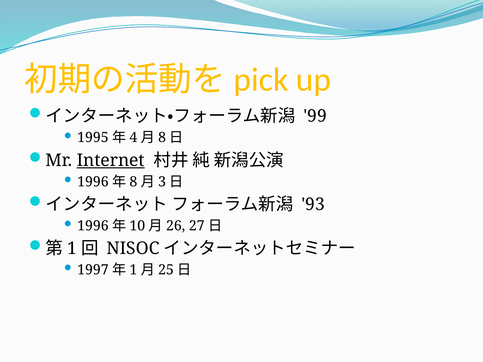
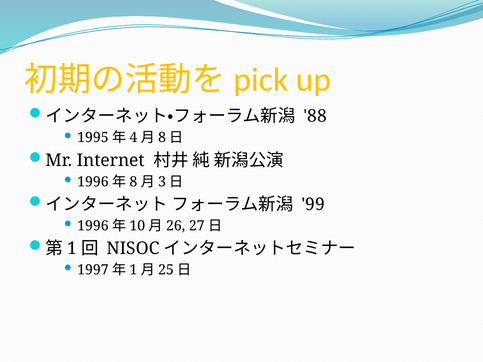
99: 99 -> 88 (315, 116)
Internet underline: present -> none (111, 160)
93: 93 -> 99 (313, 205)
